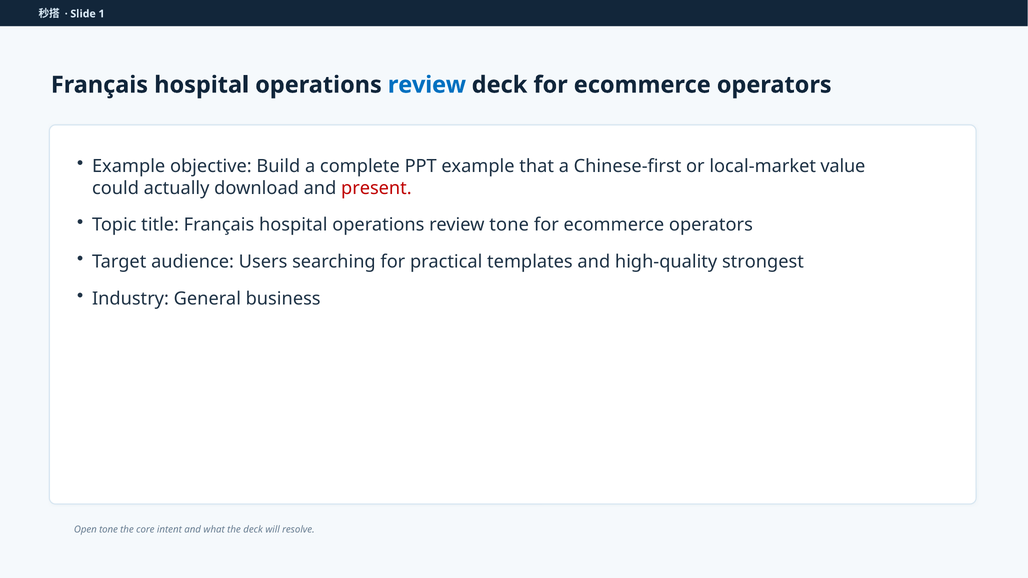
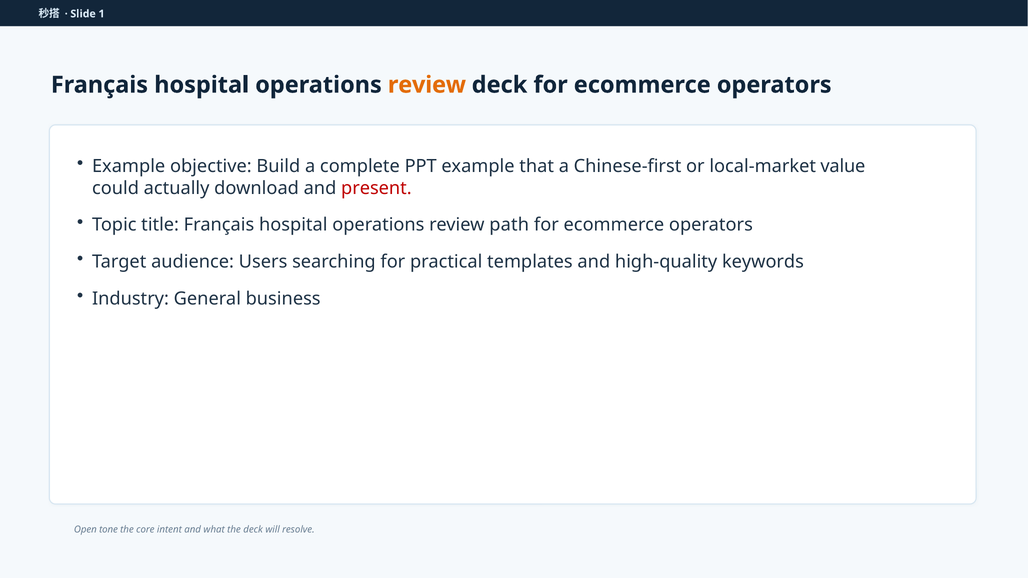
review colour: blue -> orange (427, 85)
review tone: tone -> path (509, 225)
strongest: strongest -> keywords (763, 262)
